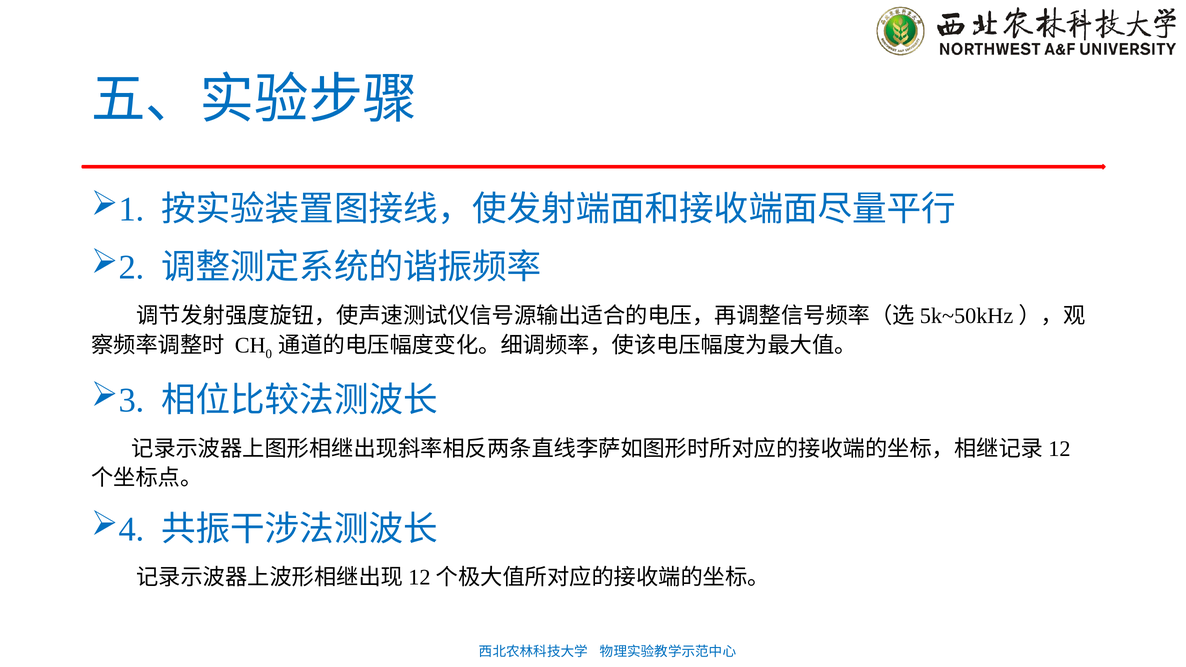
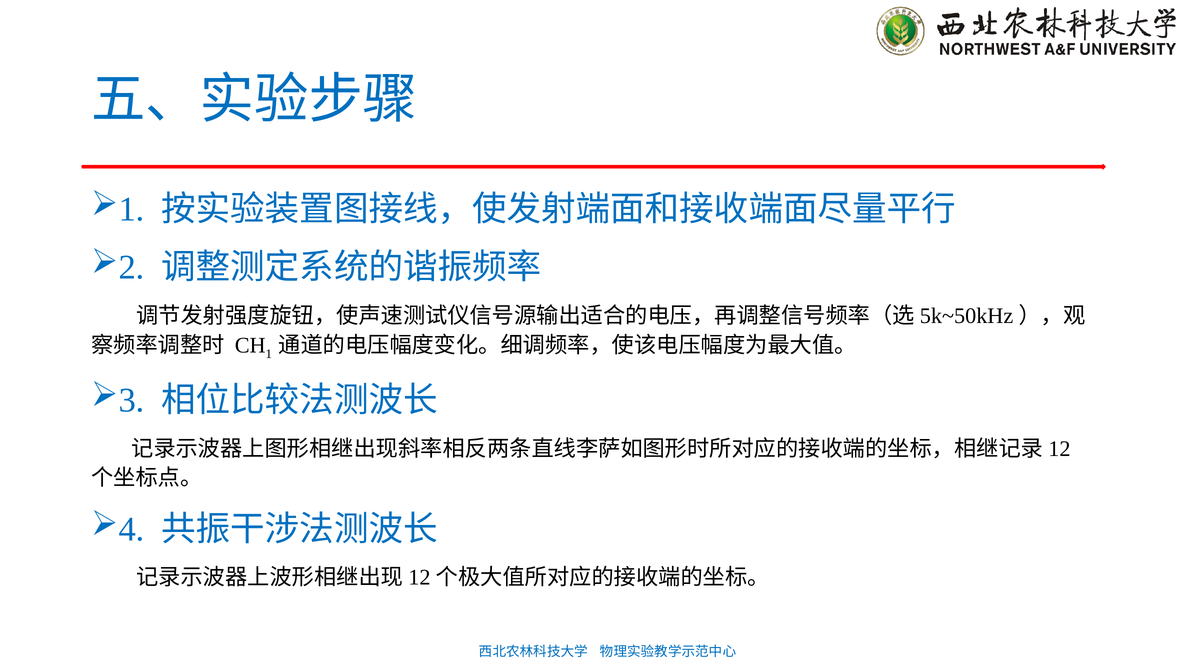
0: 0 -> 1 (269, 354)
